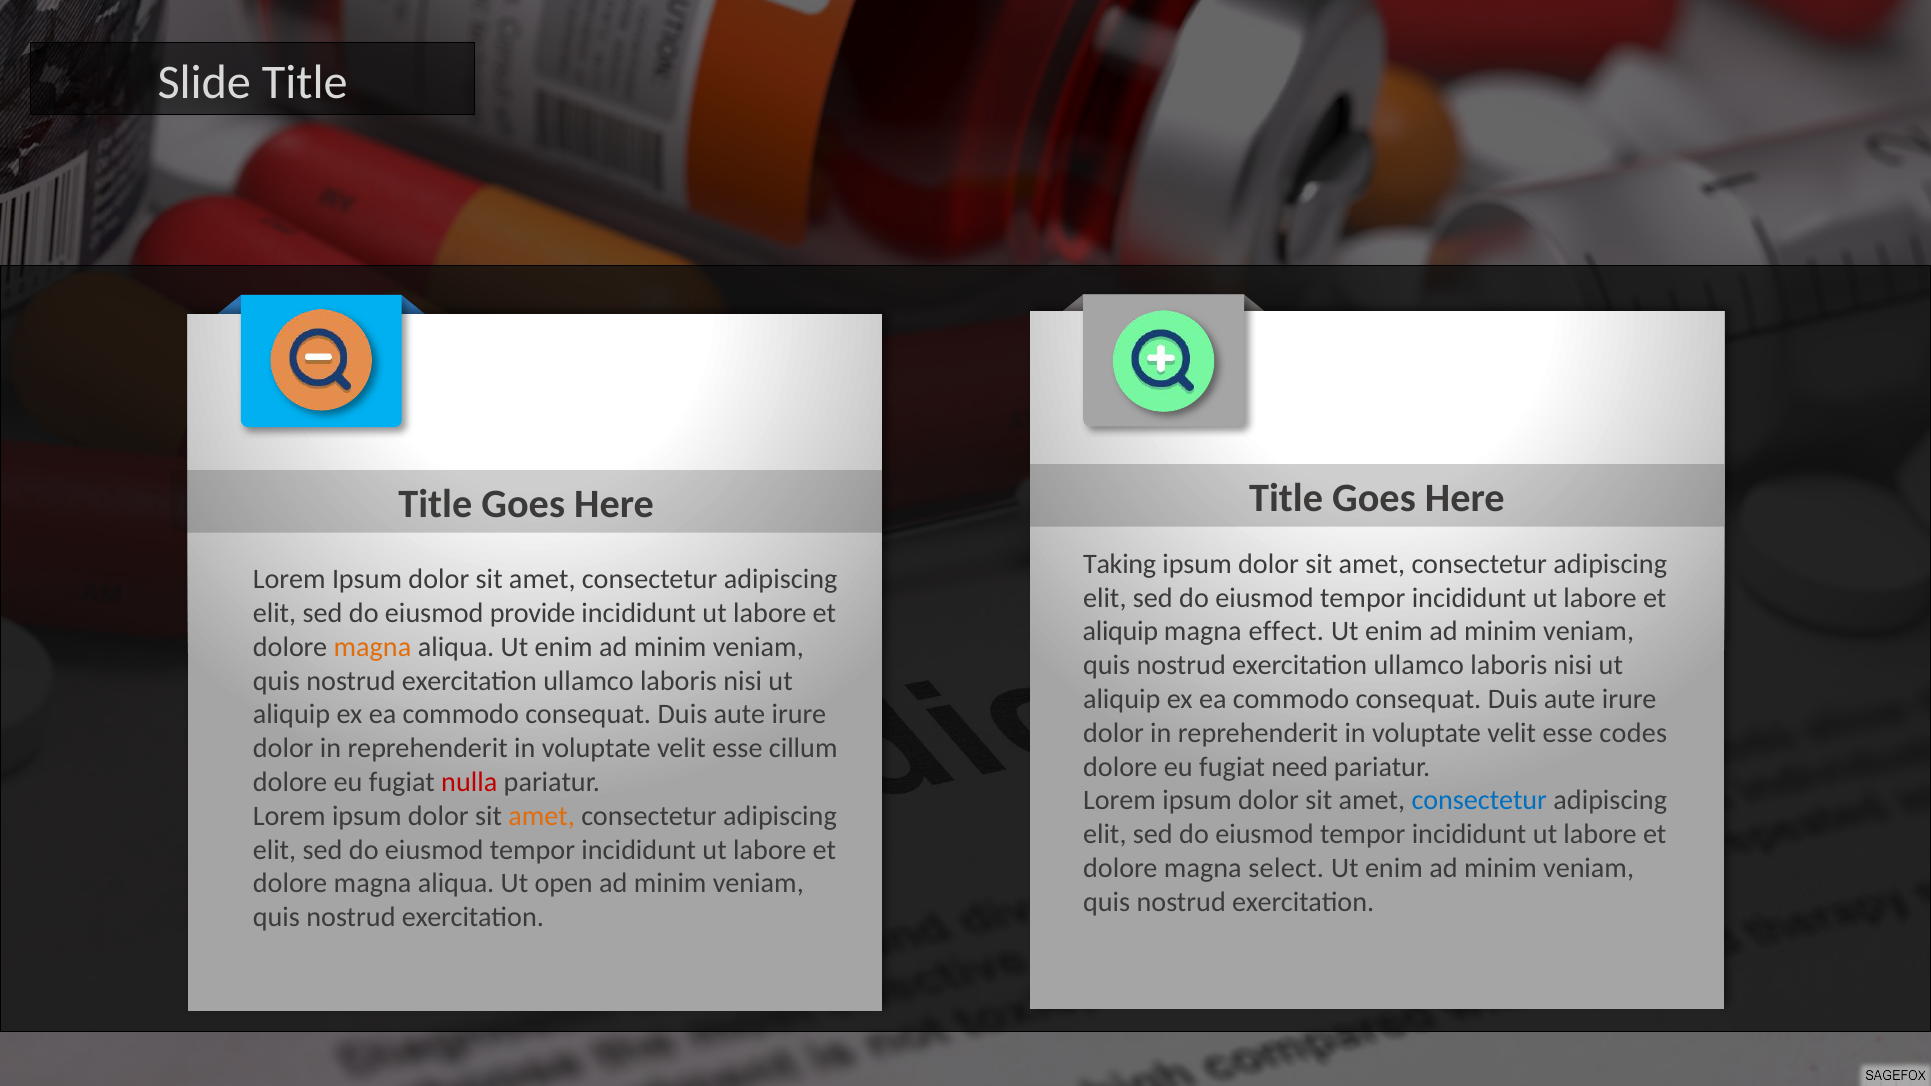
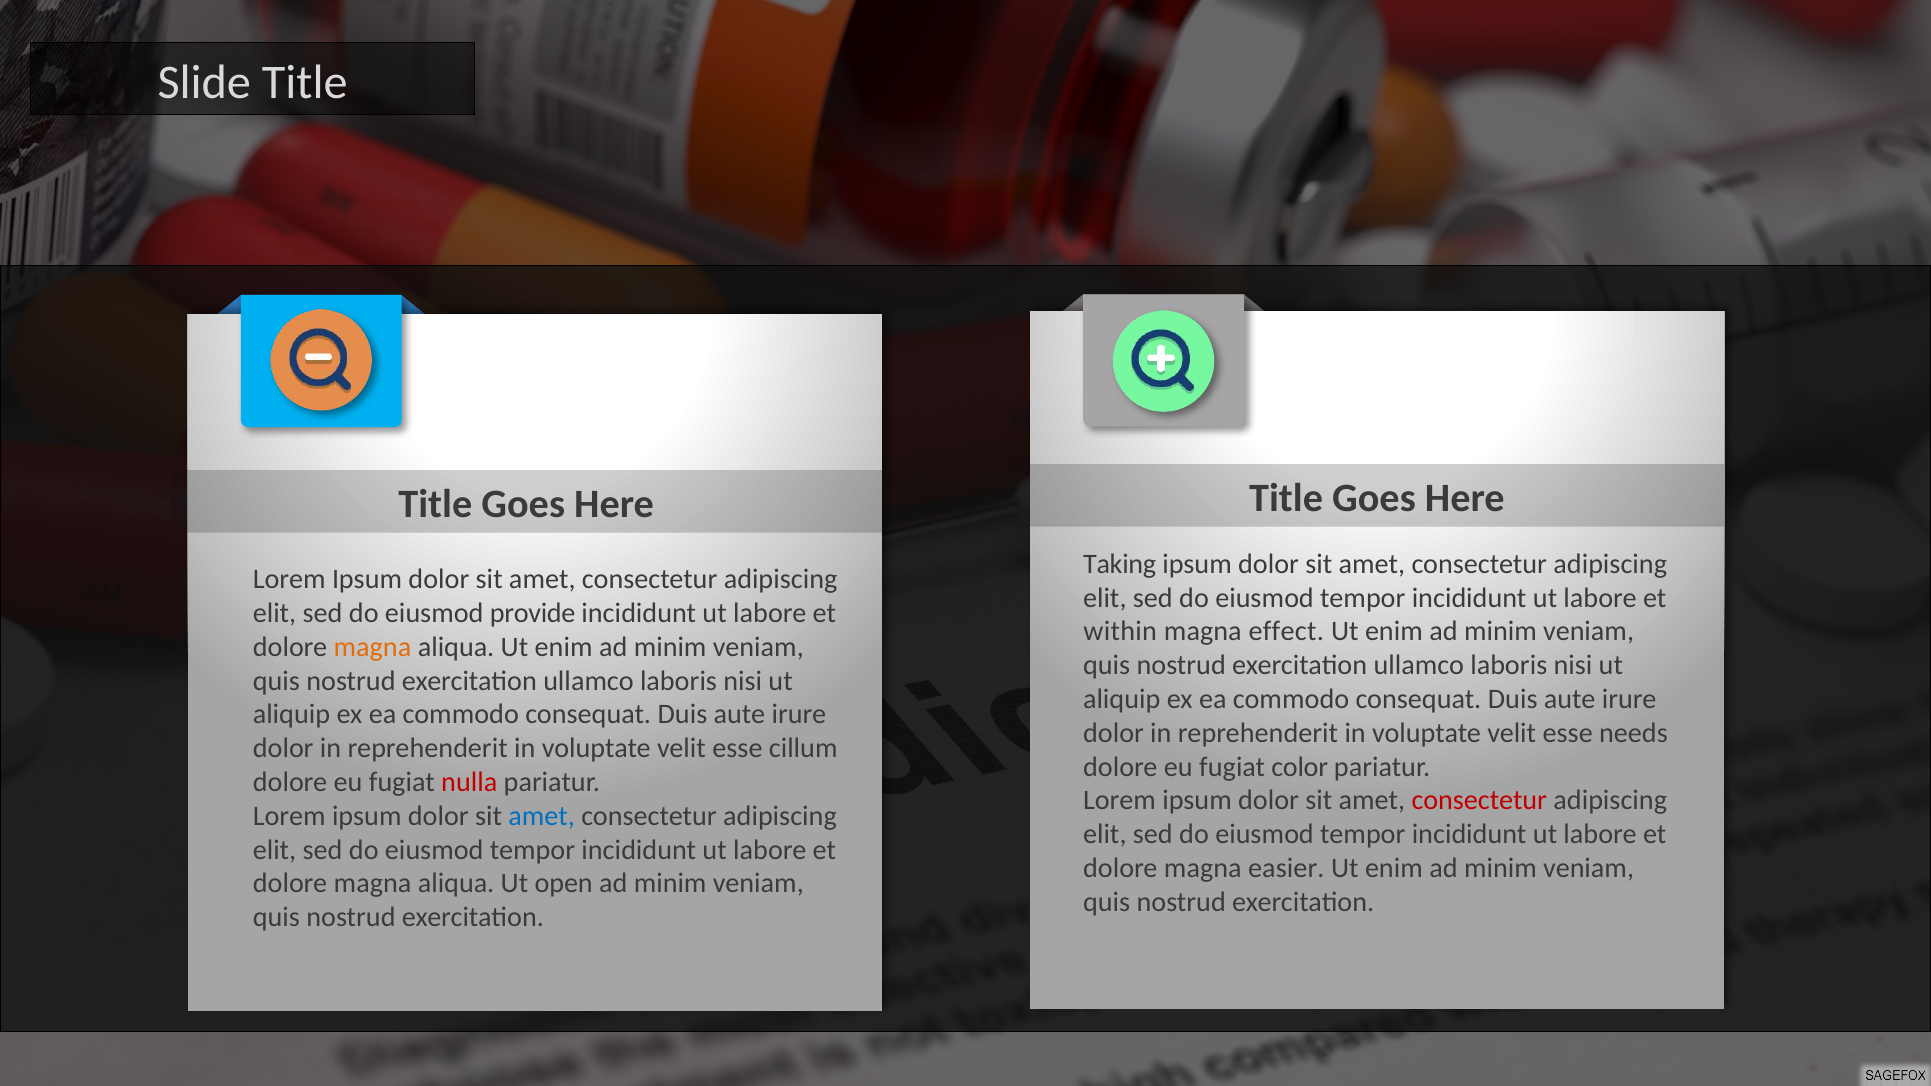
aliquip: aliquip -> within (1120, 632)
codes: codes -> needs (1633, 733)
need: need -> color (1300, 767)
consectetur colour: blue -> red (1479, 801)
amet colour: orange -> blue (542, 816)
select: select -> easier (1286, 868)
